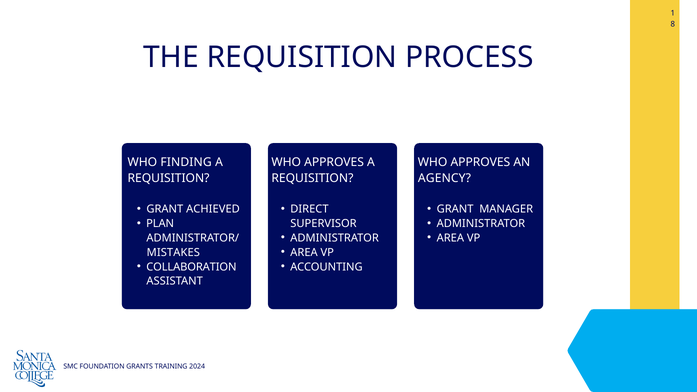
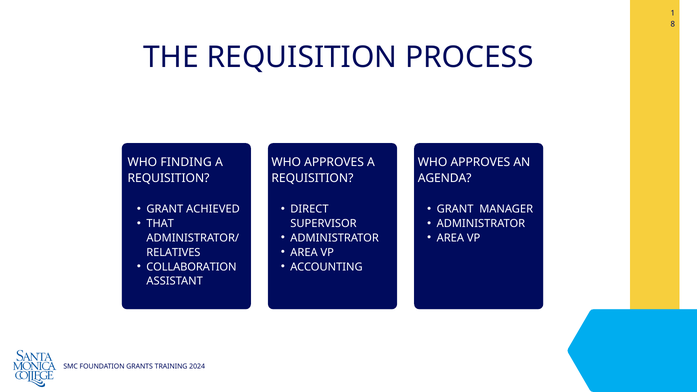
AGENCY: AGENCY -> AGENDA (445, 178)
PLAN: PLAN -> THAT (160, 223)
MISTAKES: MISTAKES -> RELATIVES (173, 252)
